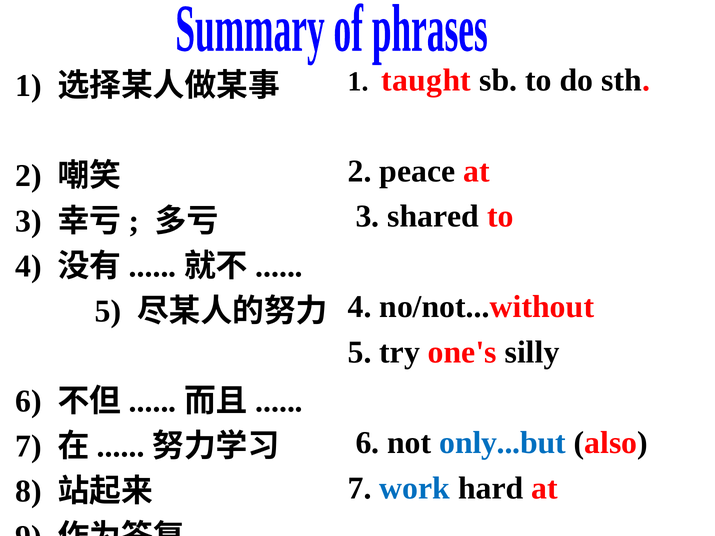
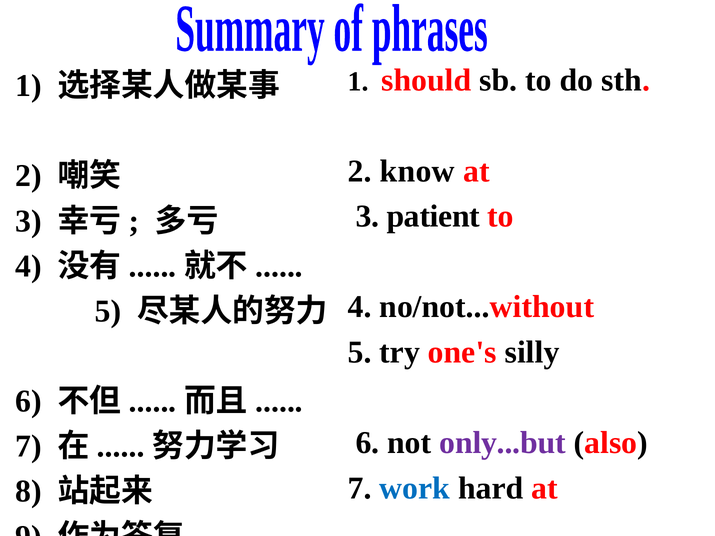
taught: taught -> should (426, 80)
peace: peace -> know (417, 171)
shared: shared -> patient (433, 216)
only...but colour: blue -> purple (503, 443)
